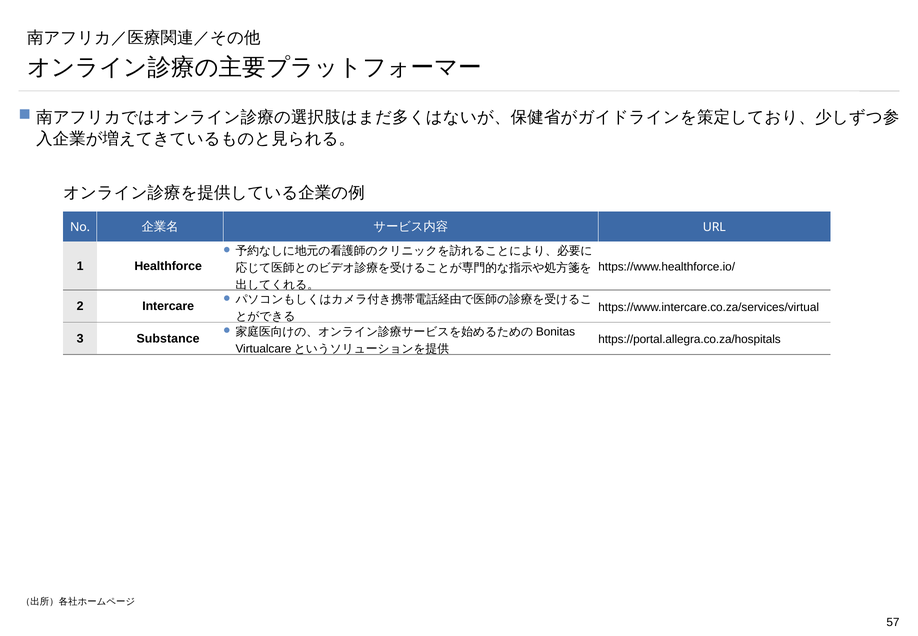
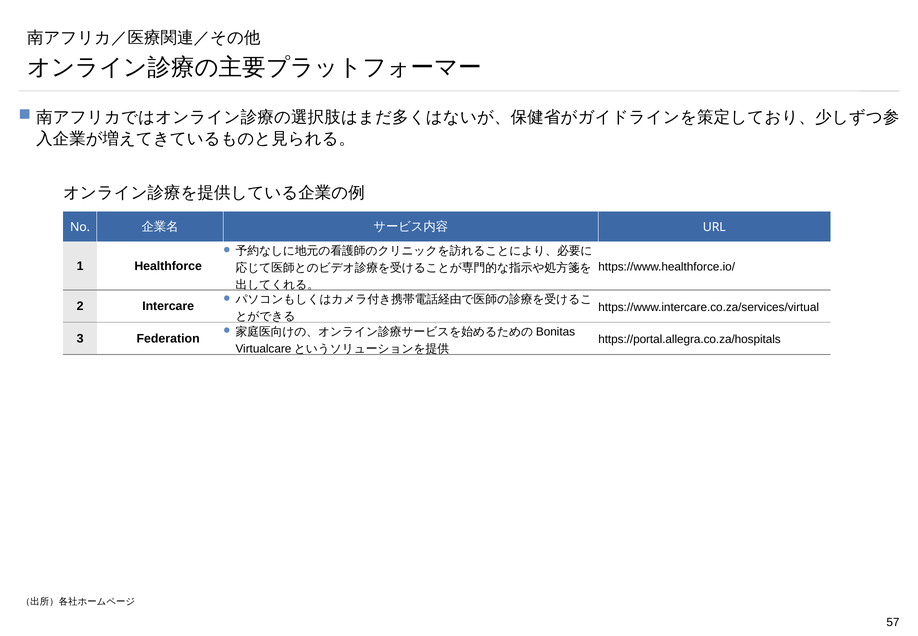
Substance: Substance -> Federation (168, 338)
